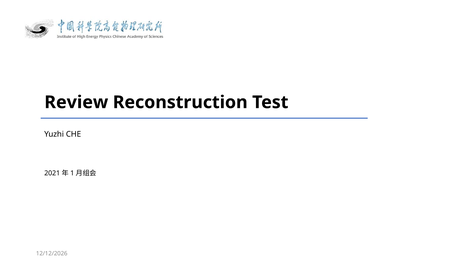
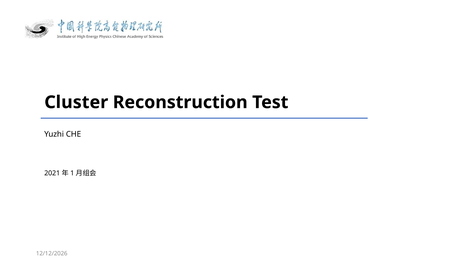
Review: Review -> Cluster (76, 102)
